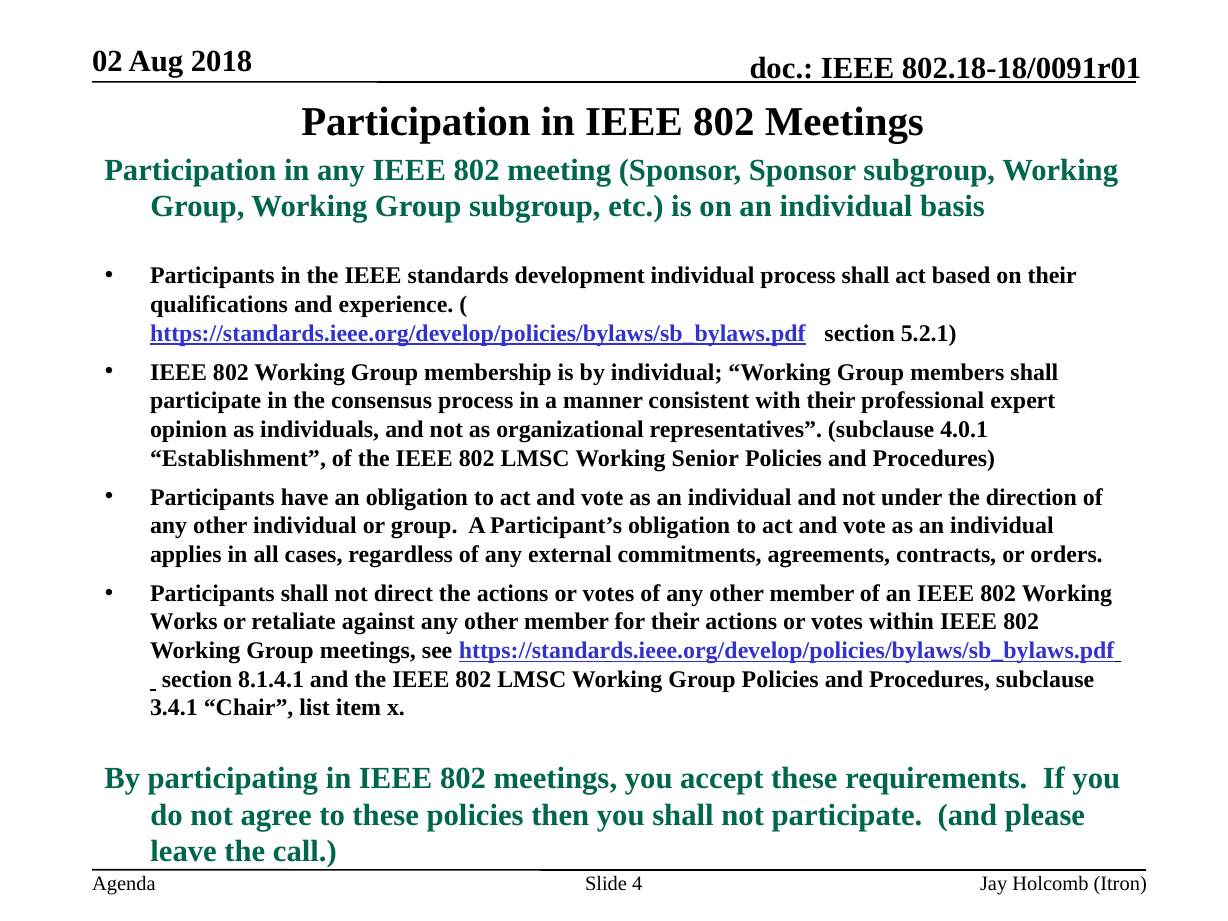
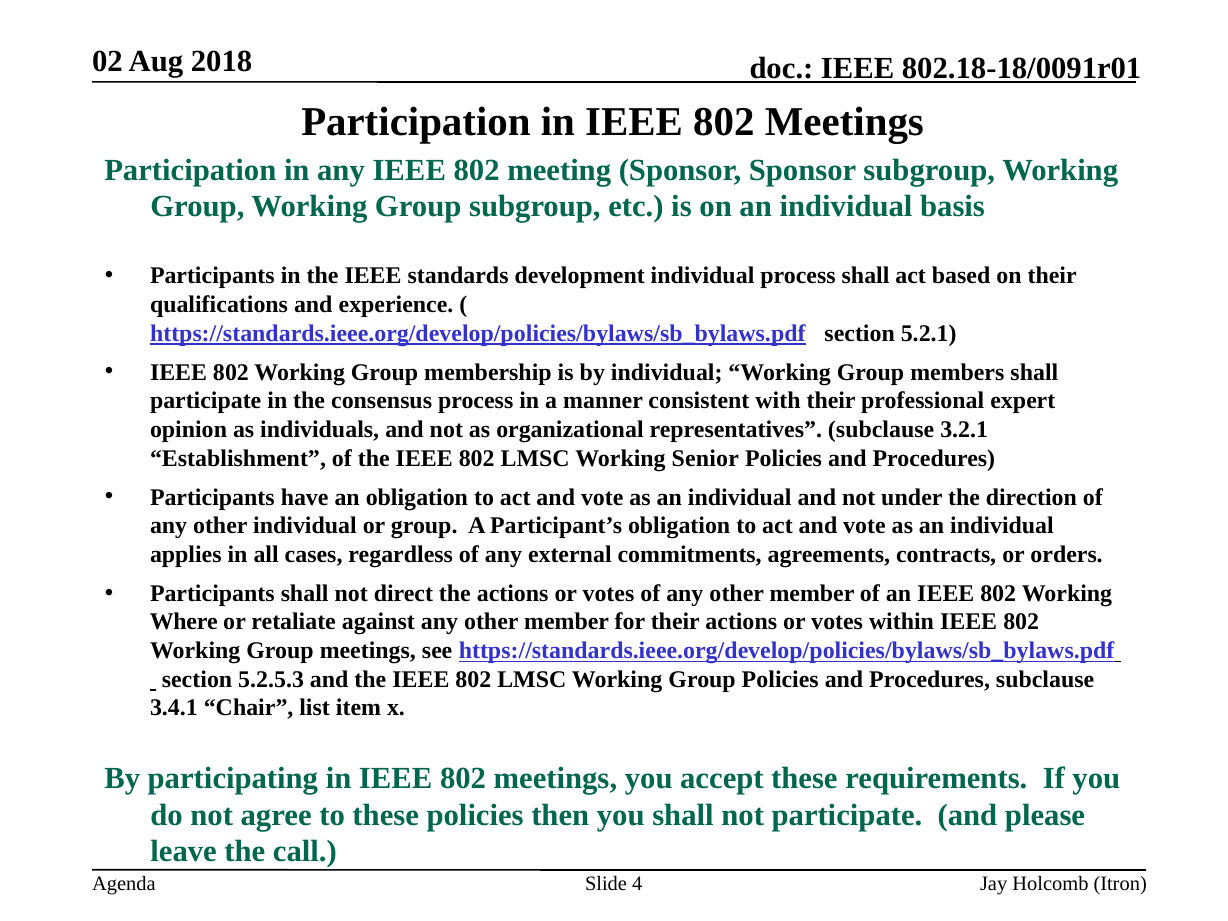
4.0.1: 4.0.1 -> 3.2.1 (964, 430)
Works: Works -> Where (184, 622)
8.1.4.1: 8.1.4.1 -> 5.2.5.3 (271, 679)
